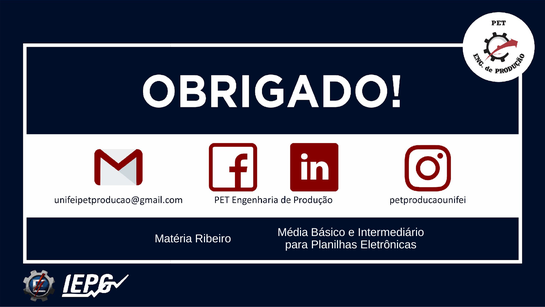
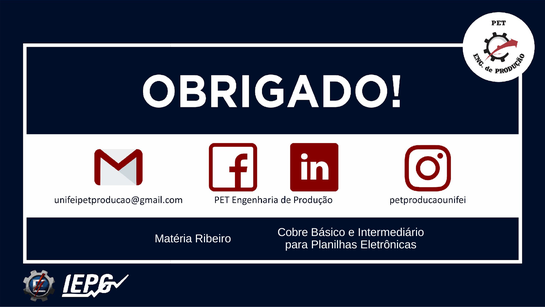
Média: Média -> Cobre (293, 232)
